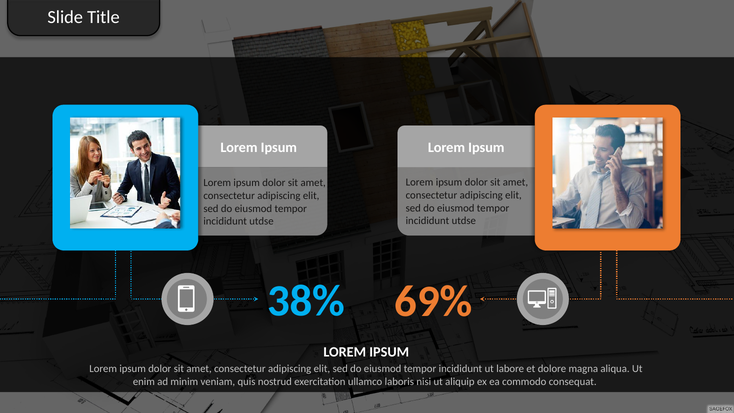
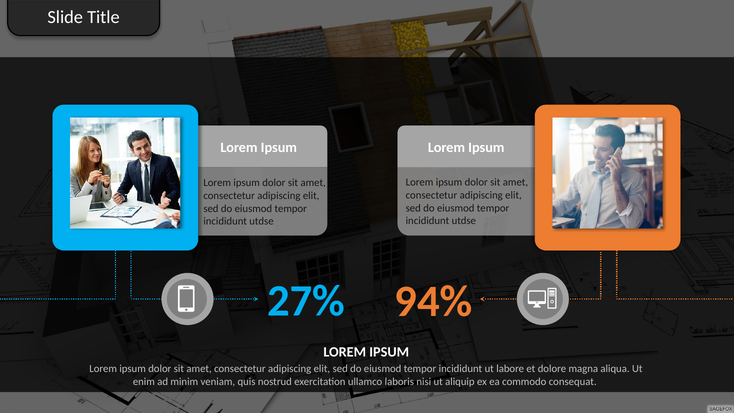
38%: 38% -> 27% (306, 301)
69%: 69% -> 94% (433, 301)
